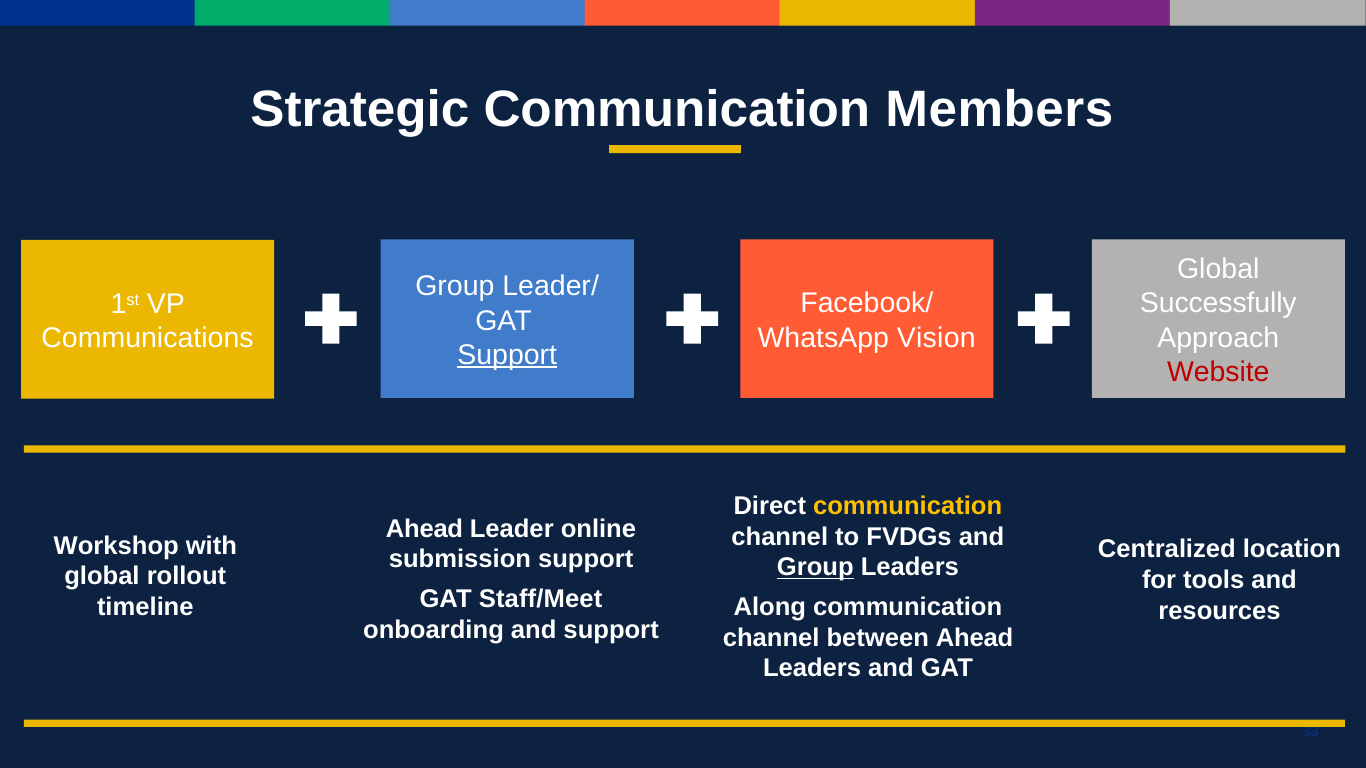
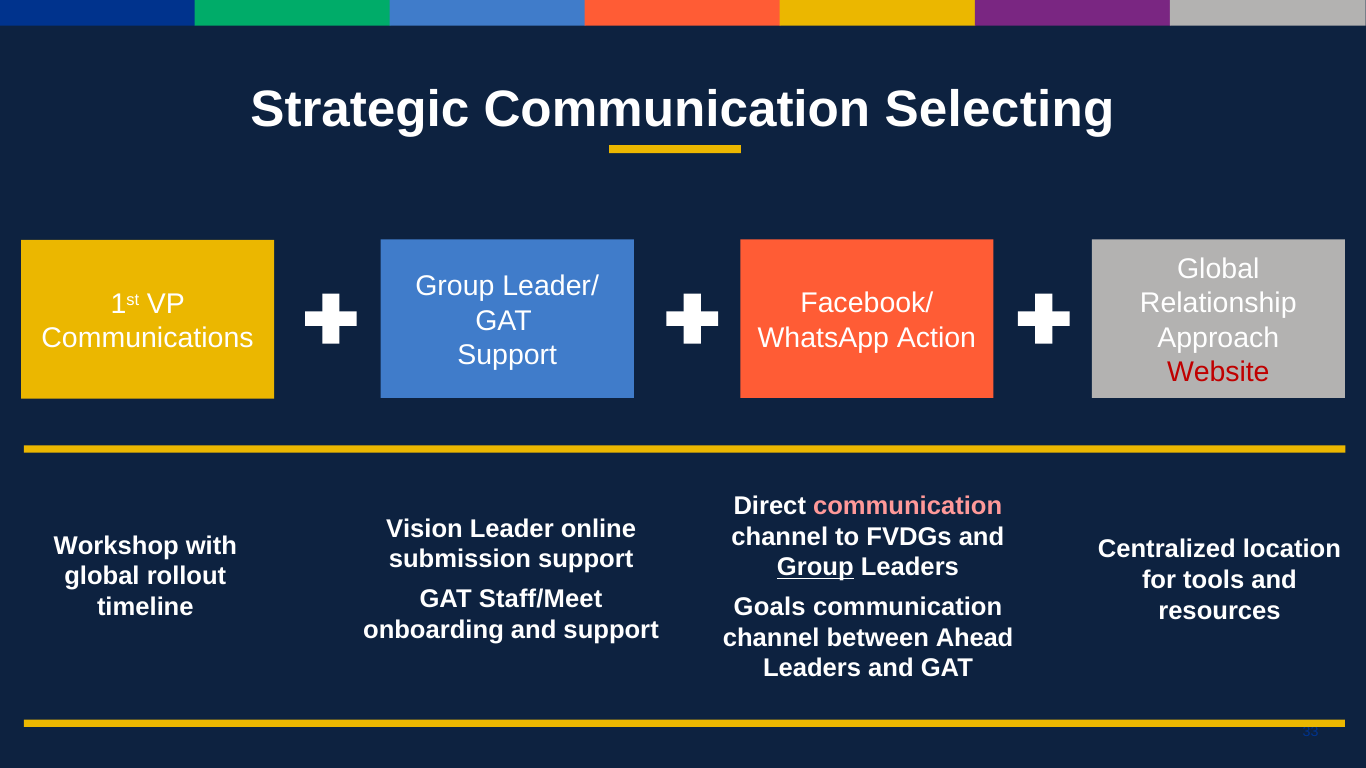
Members: Members -> Selecting (999, 110)
Successfully: Successfully -> Relationship (1218, 304)
Vision: Vision -> Action (936, 338)
Support underline: present -> none (507, 355)
communication colour: yellow -> pink (908, 506)
Ahead: Ahead -> Vision (424, 529)
Along: Along -> Goals (770, 607)
